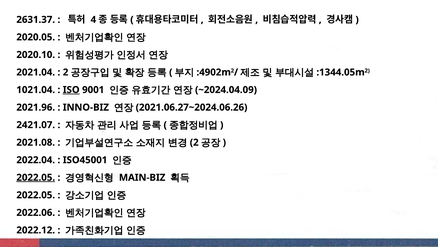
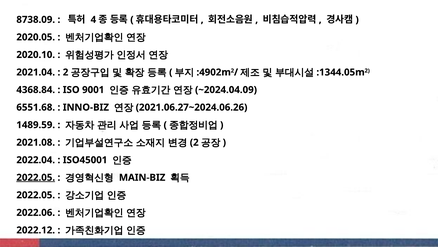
2631.37: 2631.37 -> 8738.09 (36, 20)
1021.04: 1021.04 -> 4368.84 (36, 90)
ISO underline: present -> none (71, 90)
2021.96: 2021.96 -> 6551.68 (36, 107)
2421.07: 2421.07 -> 1489.59 (36, 125)
